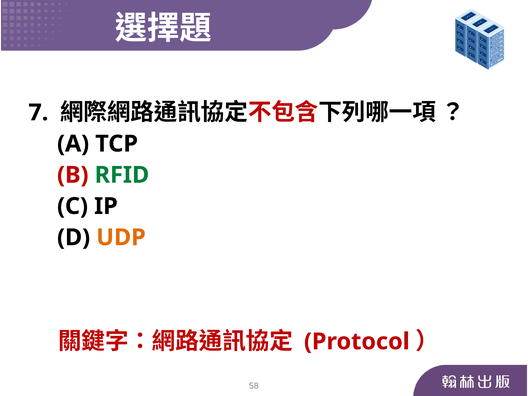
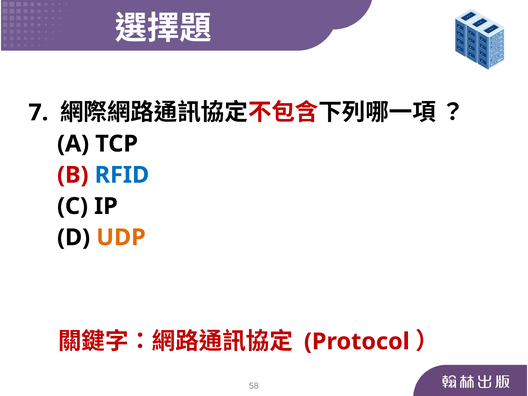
RFID colour: green -> blue (122, 175)
